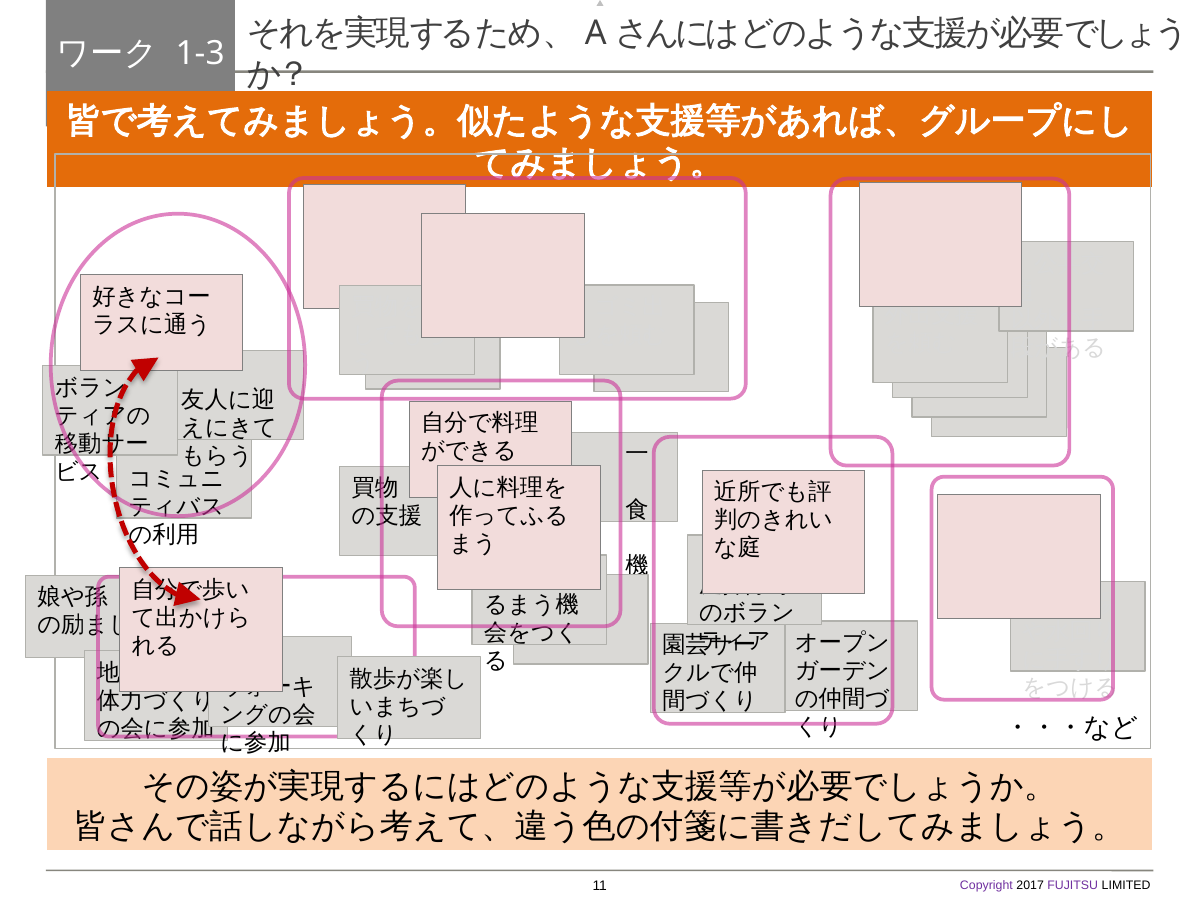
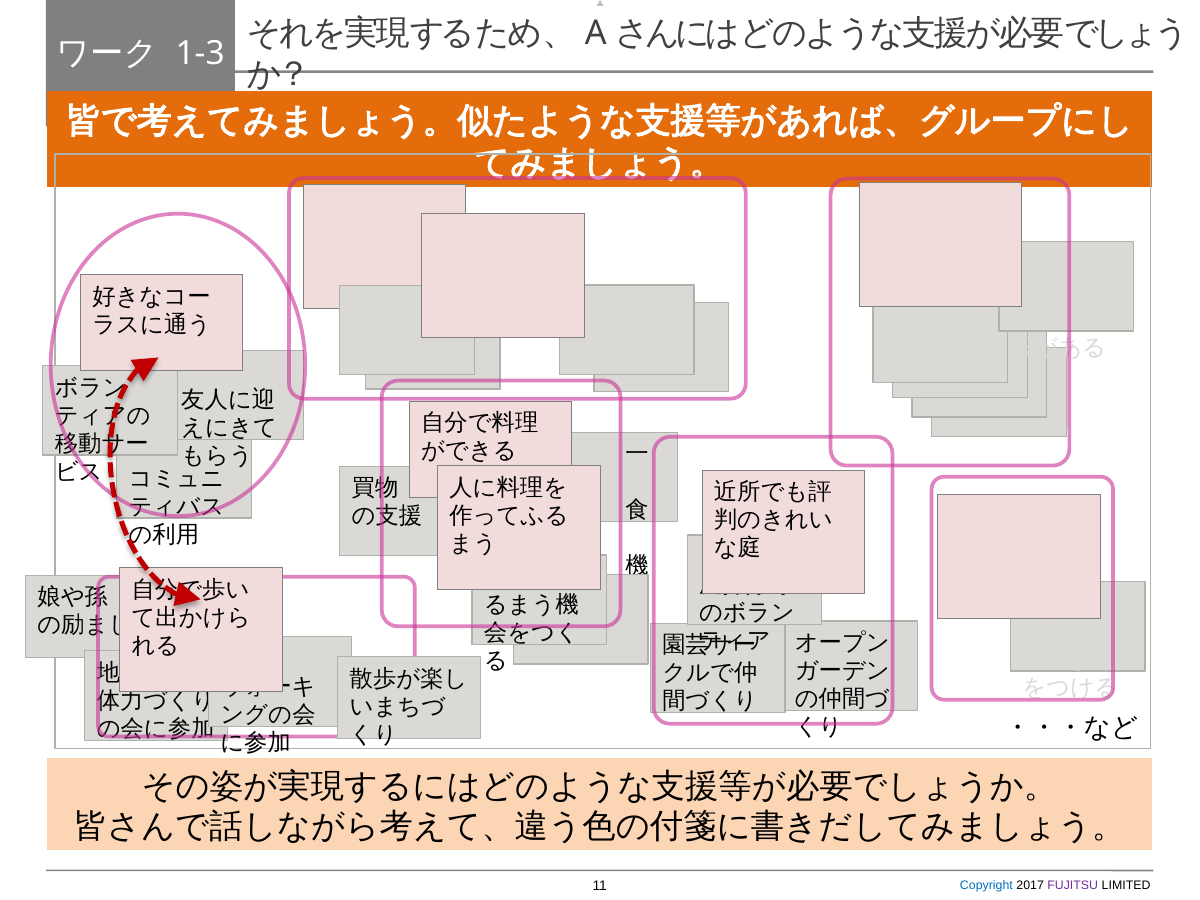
Copyright colour: purple -> blue (986, 886)
